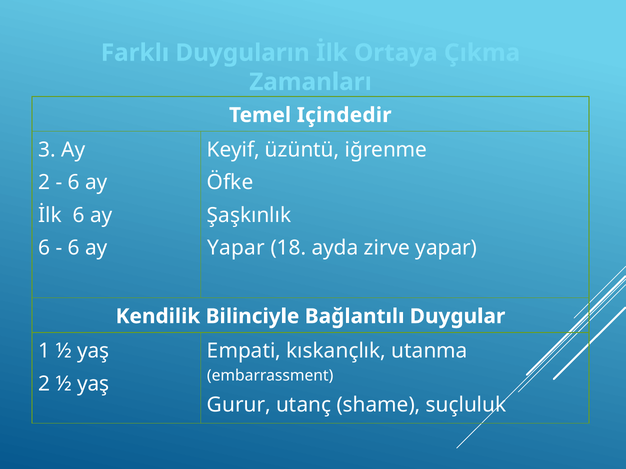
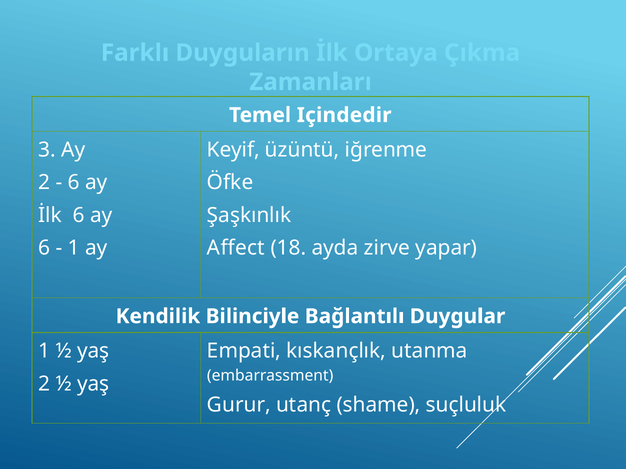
6: 6 -> 1 (74, 248)
Yapar: Yapar -> Affect (236, 248)
